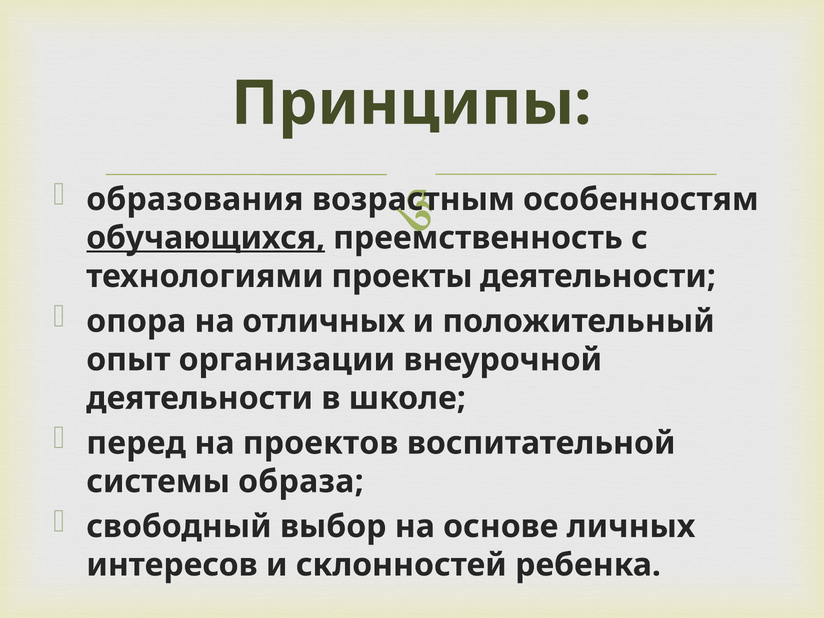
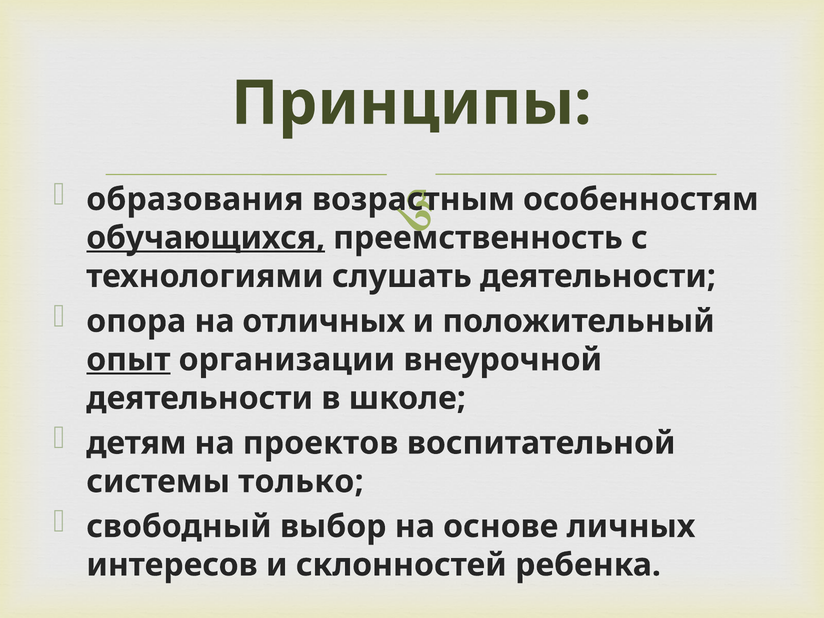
проекты: проекты -> слушать (402, 276)
опыт underline: none -> present (128, 360)
перед: перед -> детям (136, 443)
образа: образа -> только (301, 482)
